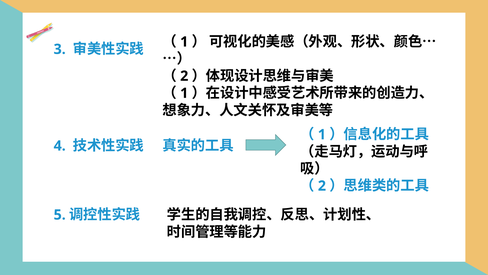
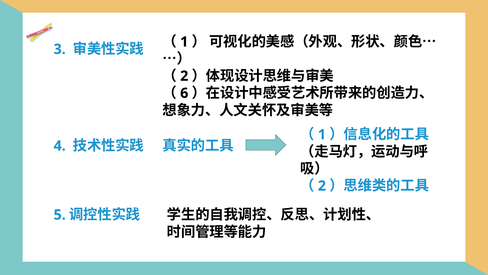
1: 1 -> 6 (184, 93)
